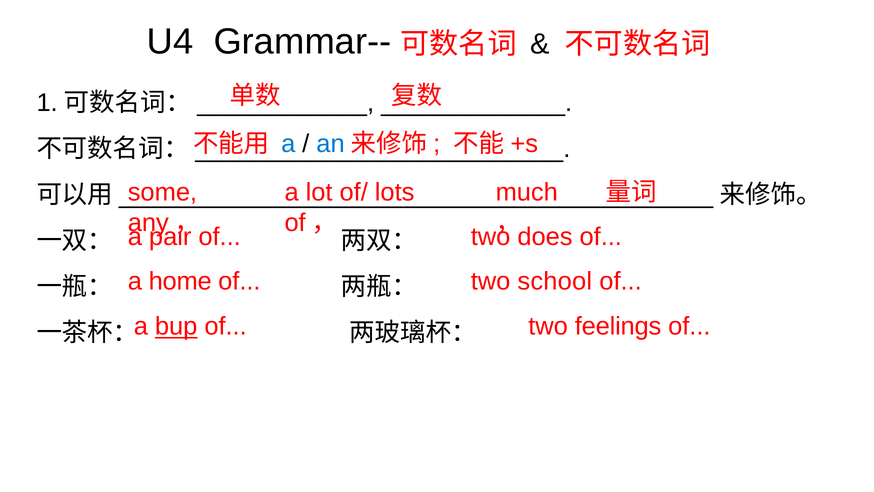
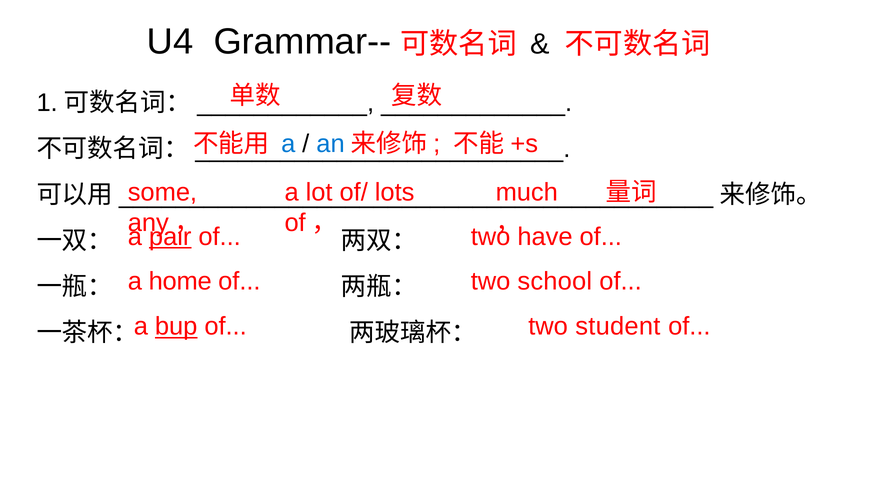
pair underline: none -> present (170, 237)
does: does -> have (545, 237)
feelings: feelings -> student (618, 326)
